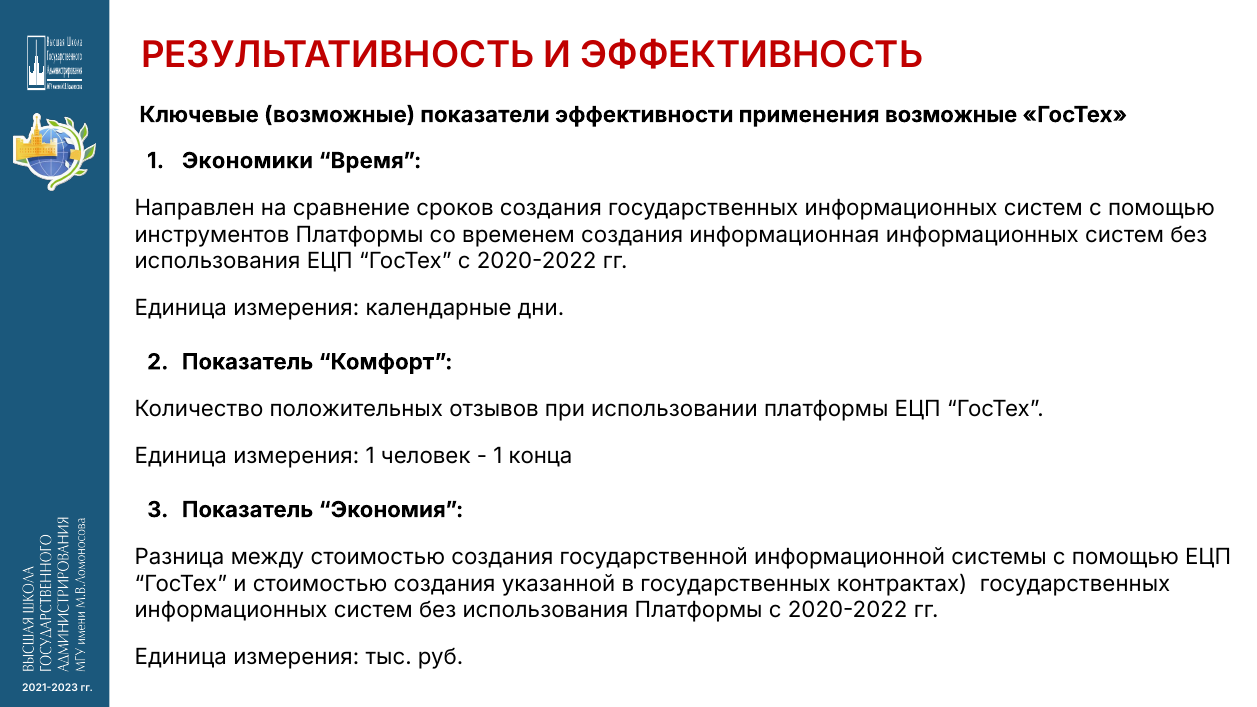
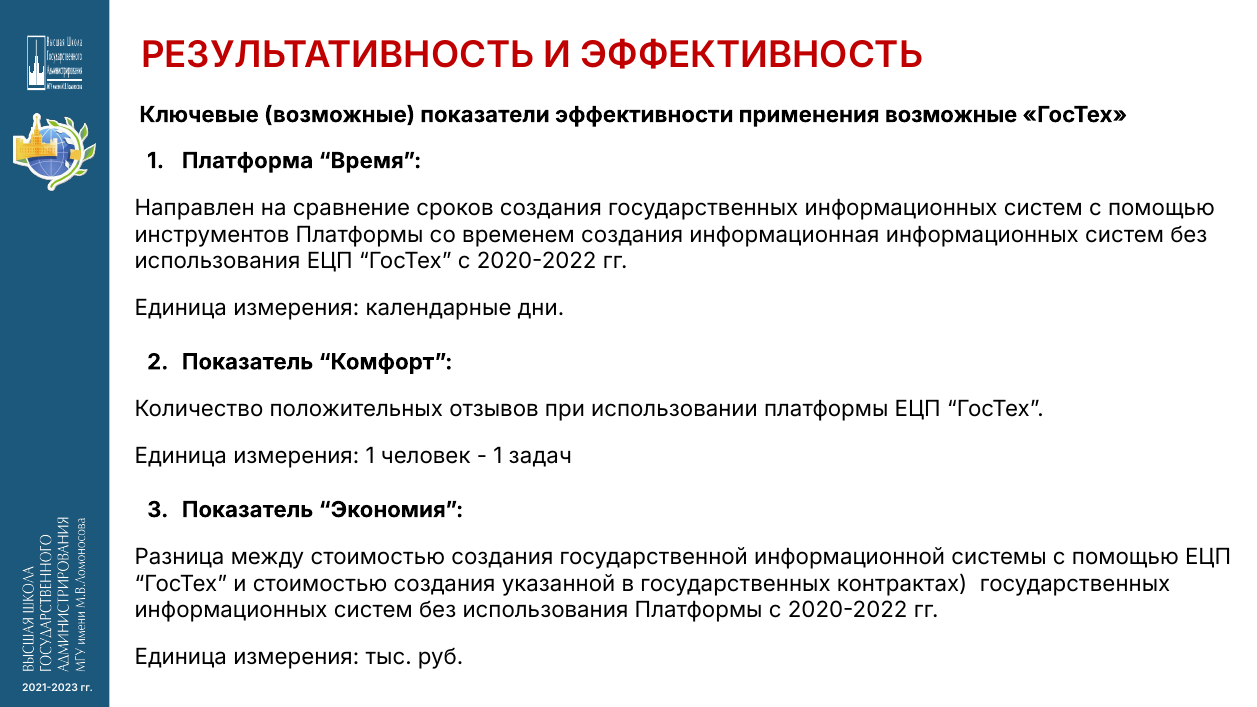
Экономики: Экономики -> Платформа (247, 161)
конца: конца -> задач (540, 456)
